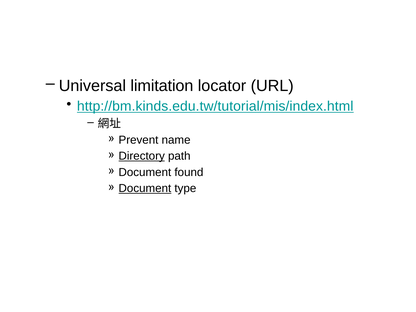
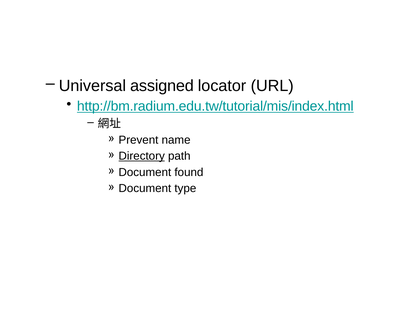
limitation: limitation -> assigned (162, 86)
http://bm.kinds.edu.tw/tutorial/mis/index.html: http://bm.kinds.edu.tw/tutorial/mis/index.html -> http://bm.radium.edu.tw/tutorial/mis/index.html (215, 106)
Document underline: present -> none (145, 188)
